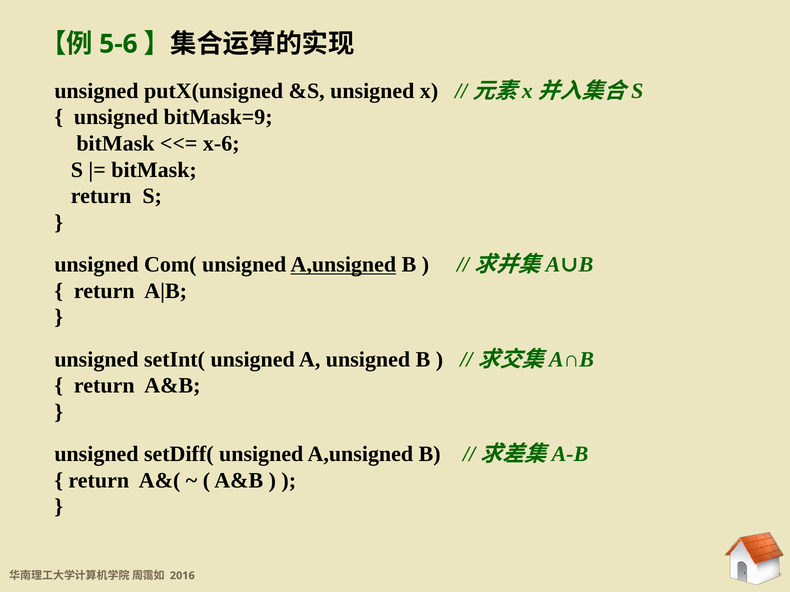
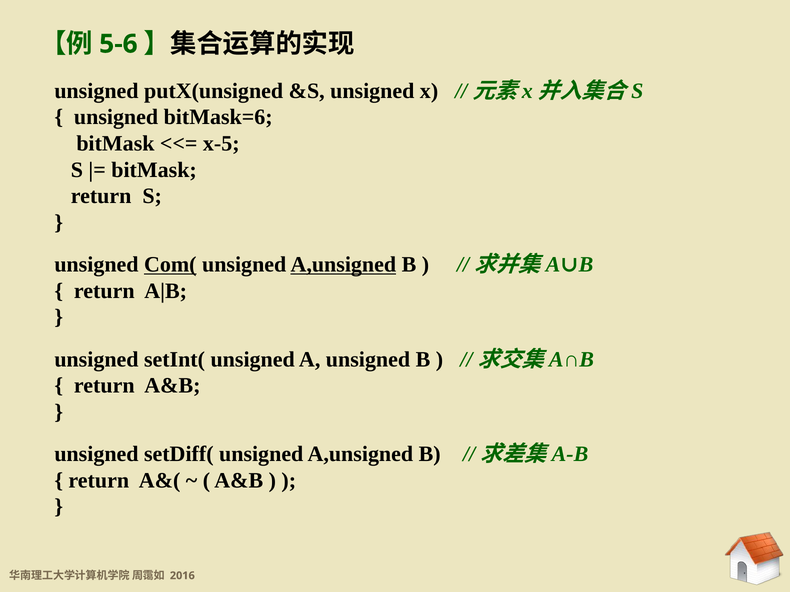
bitMask=9: bitMask=9 -> bitMask=6 (218, 117)
x-6: x-6 -> x-5 (221, 144)
Com( underline: none -> present (170, 265)
